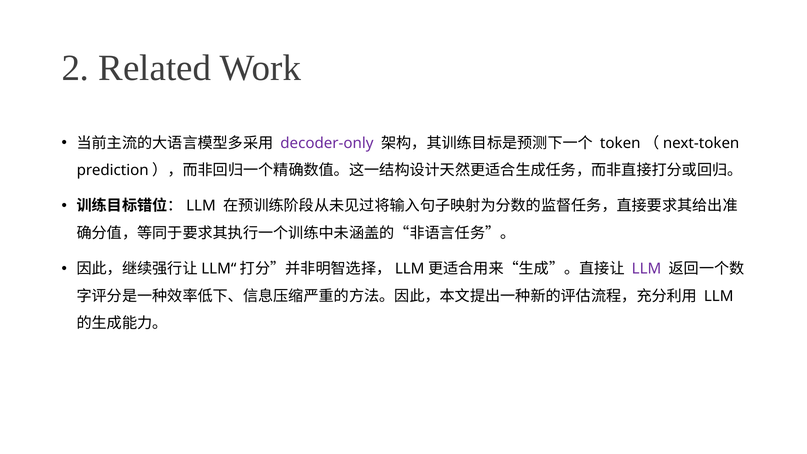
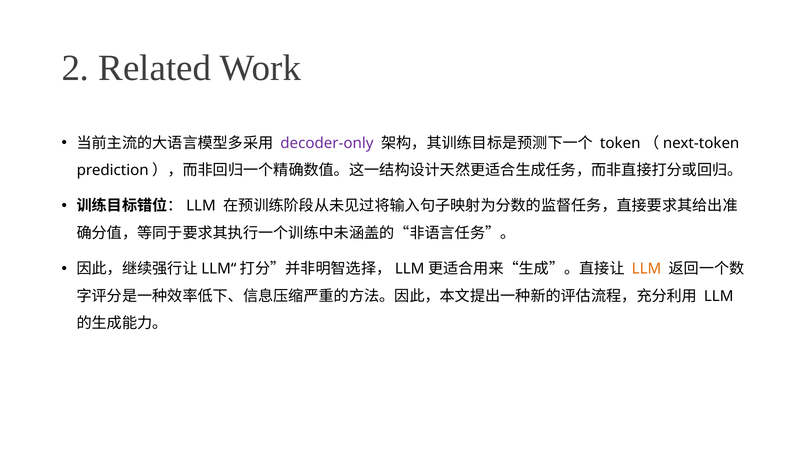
LLM colour: purple -> orange (647, 269)
